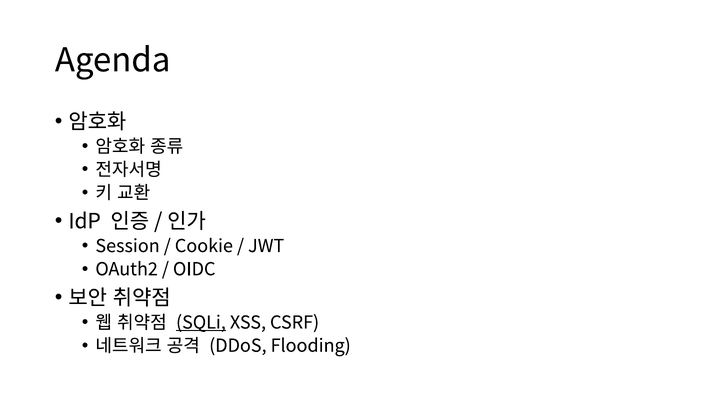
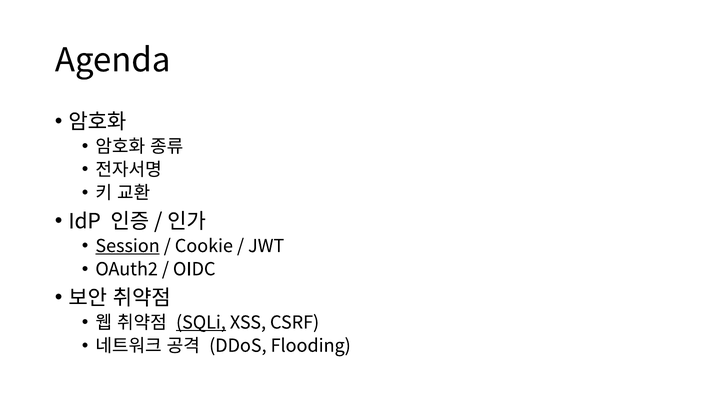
Session underline: none -> present (128, 246)
